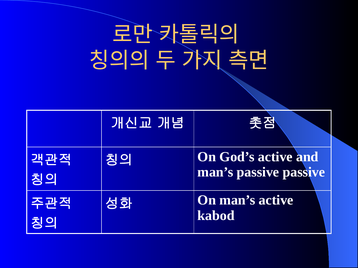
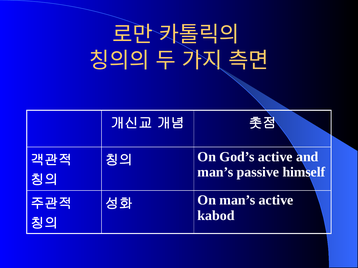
passive passive: passive -> himself (304, 172)
